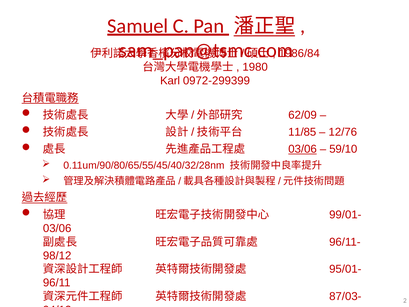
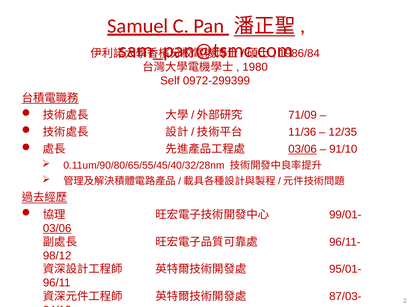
Karl: Karl -> Self (170, 81)
62/09: 62/09 -> 71/09 (303, 115)
11/85: 11/85 -> 11/36 (302, 132)
12/76: 12/76 -> 12/35 (343, 132)
59/10: 59/10 -> 91/10 (343, 149)
03/06 underline: none -> present (57, 228)
